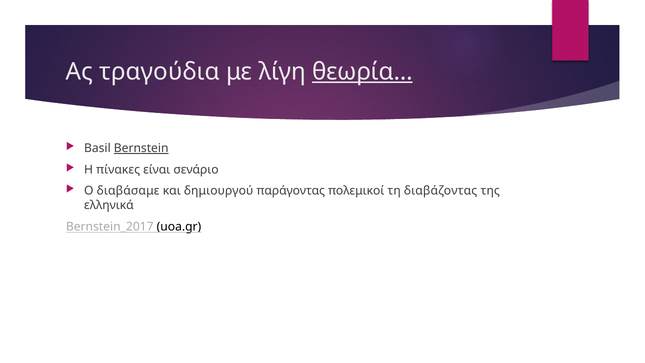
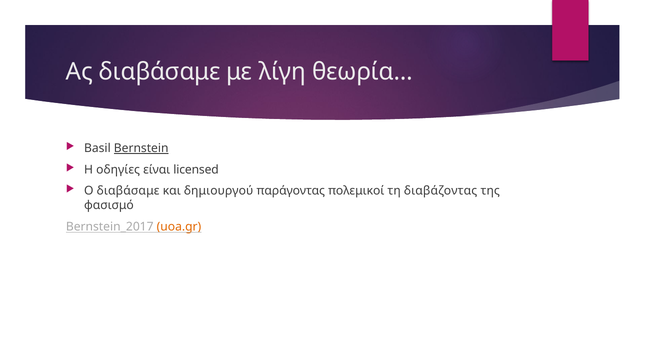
Ας τραγούδια: τραγούδια -> διαβάσαμε (160, 72)
θεωρία… underline: present -> none (362, 72)
πίνακες: πίνακες -> οδηγίες (118, 169)
σενάριο: σενάριο -> licensed (196, 169)
ελληνικά: ελληνικά -> φασισμό (109, 205)
uoa.gr colour: black -> orange (179, 226)
